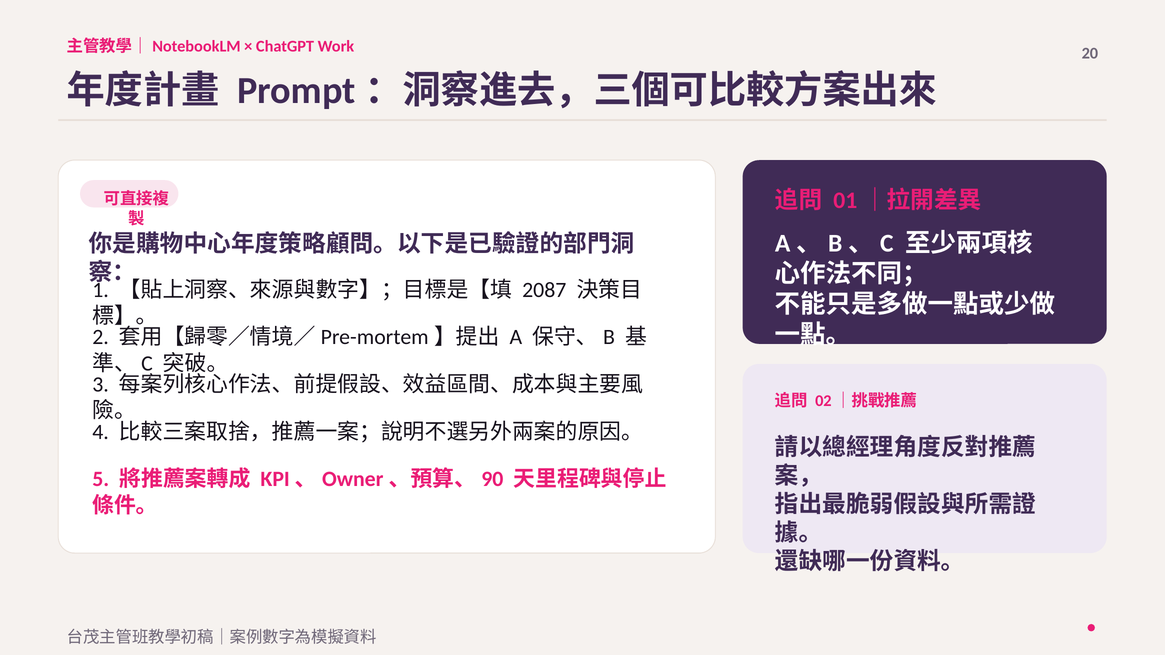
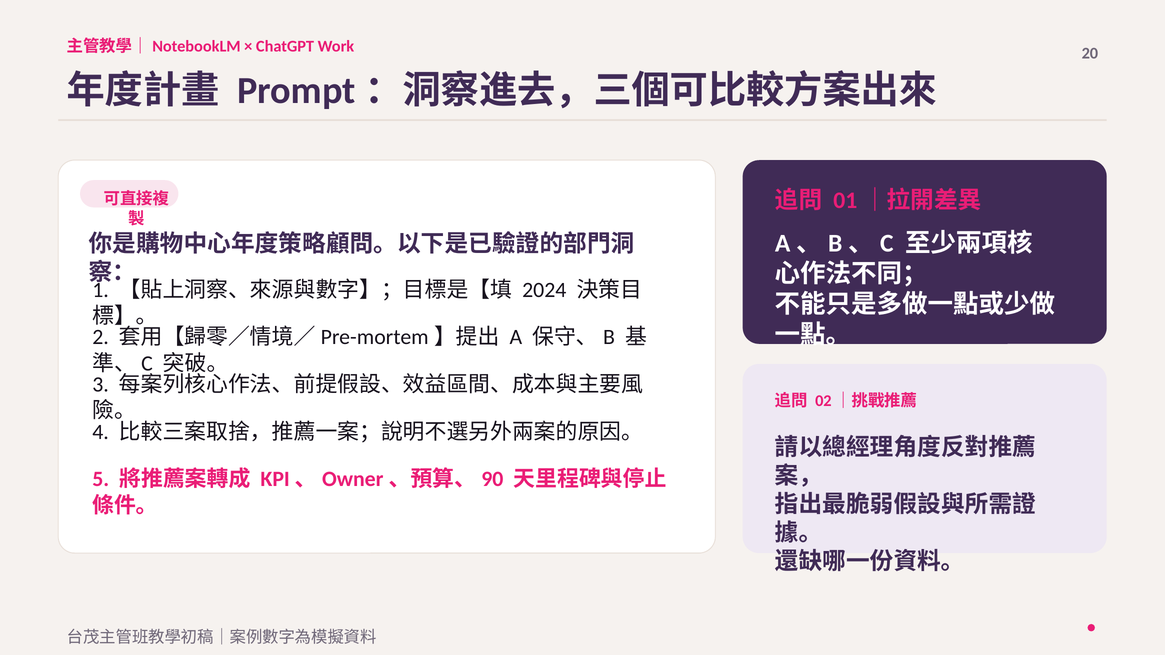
2087: 2087 -> 2024 (544, 290)
